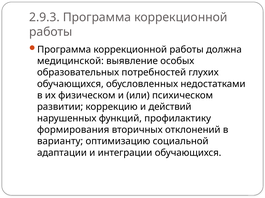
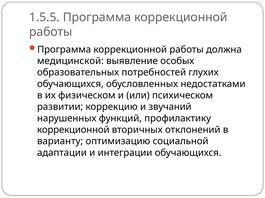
2.9.3: 2.9.3 -> 1.5.5 (44, 17)
действий: действий -> звучаний (170, 107)
формирования: формирования -> коррекционной (73, 130)
